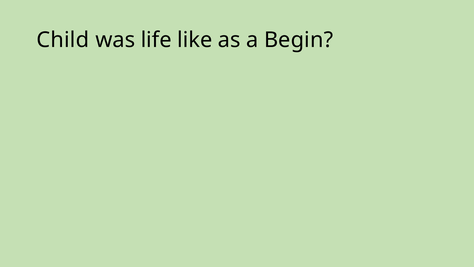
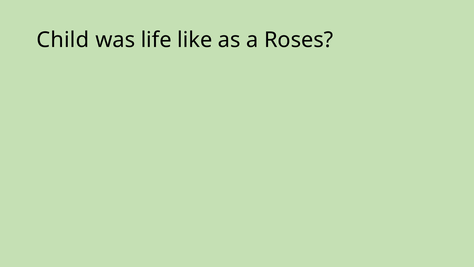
Begin: Begin -> Roses (299, 40)
